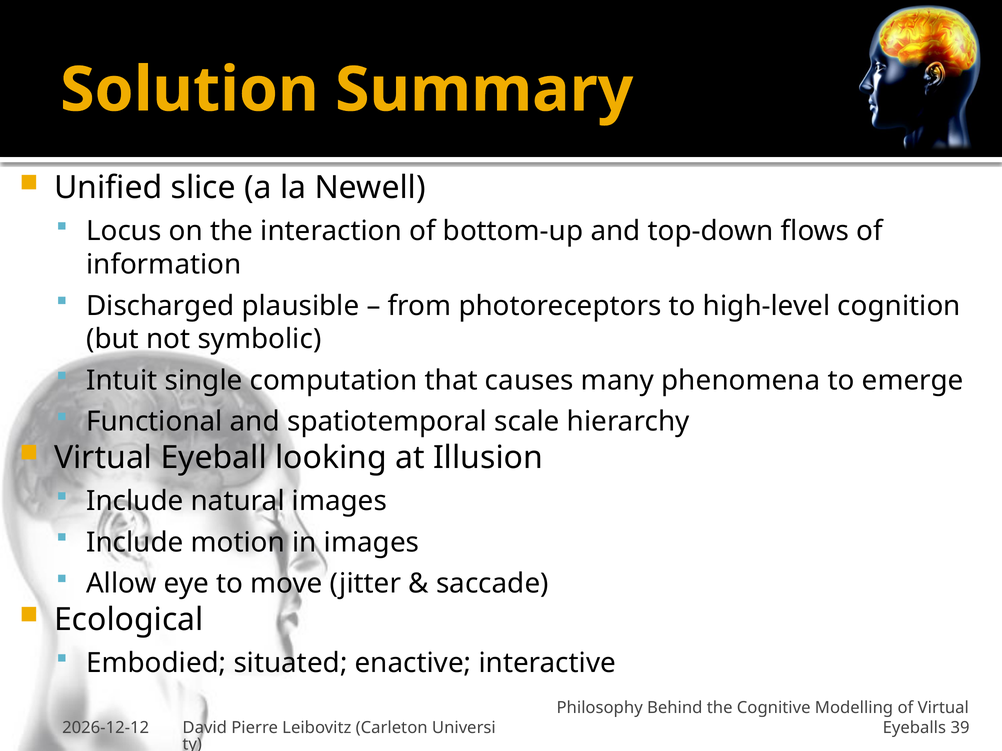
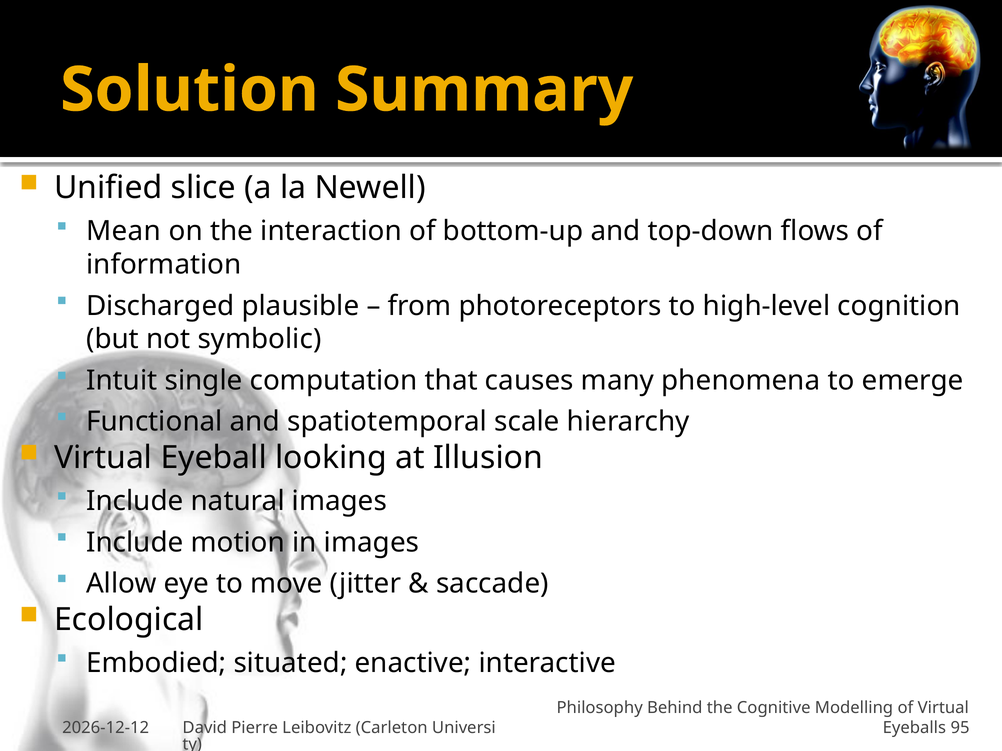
Locus: Locus -> Mean (124, 231)
39: 39 -> 95 (960, 728)
